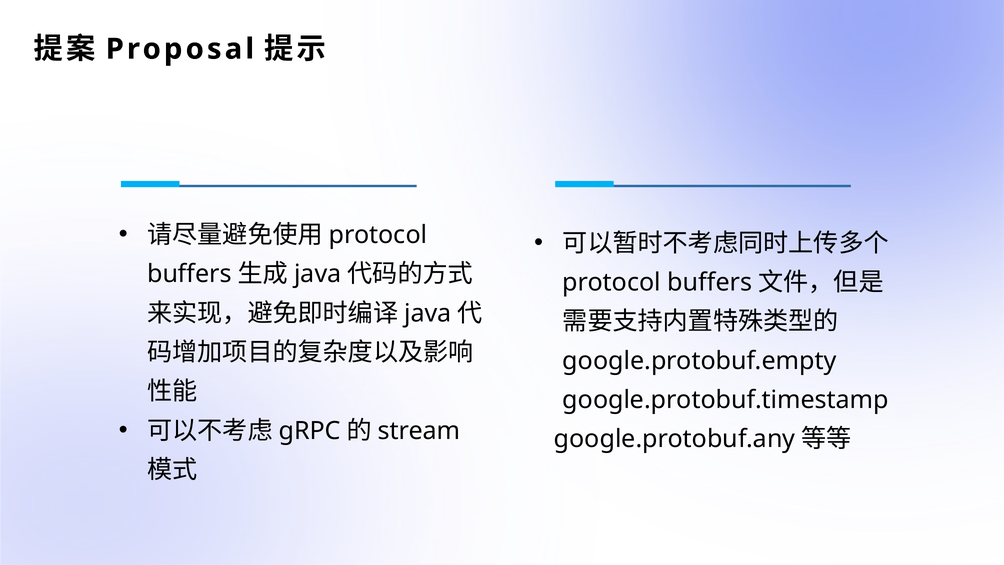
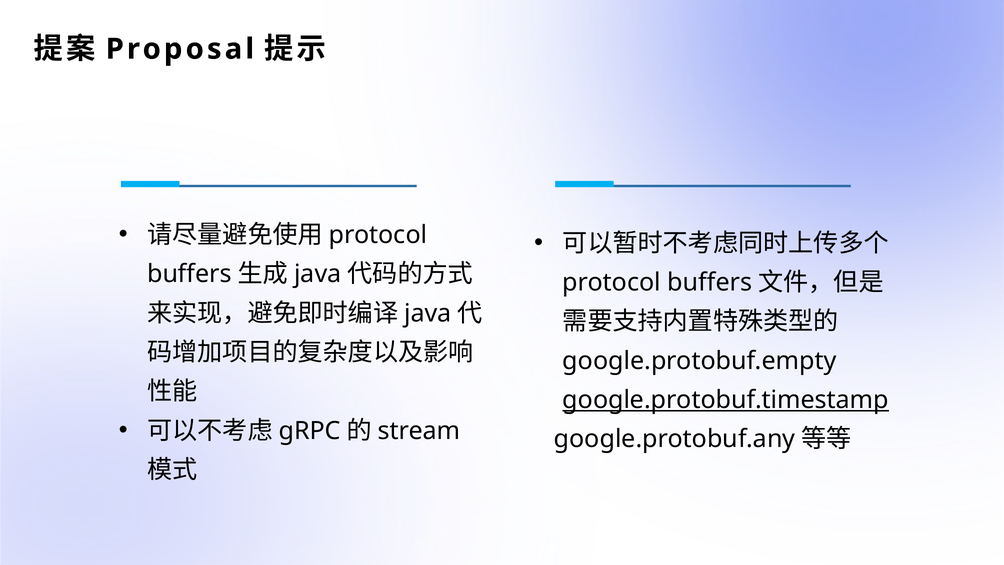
google.protobuf.timestamp underline: none -> present (726, 400)
